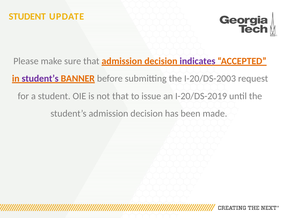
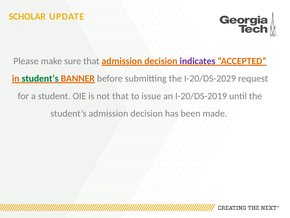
STUDENT: STUDENT -> SCHOLAR (27, 16)
student’s colour: purple -> green (40, 78)
I-20/DS-2003: I-20/DS-2003 -> I-20/DS-2029 (210, 78)
